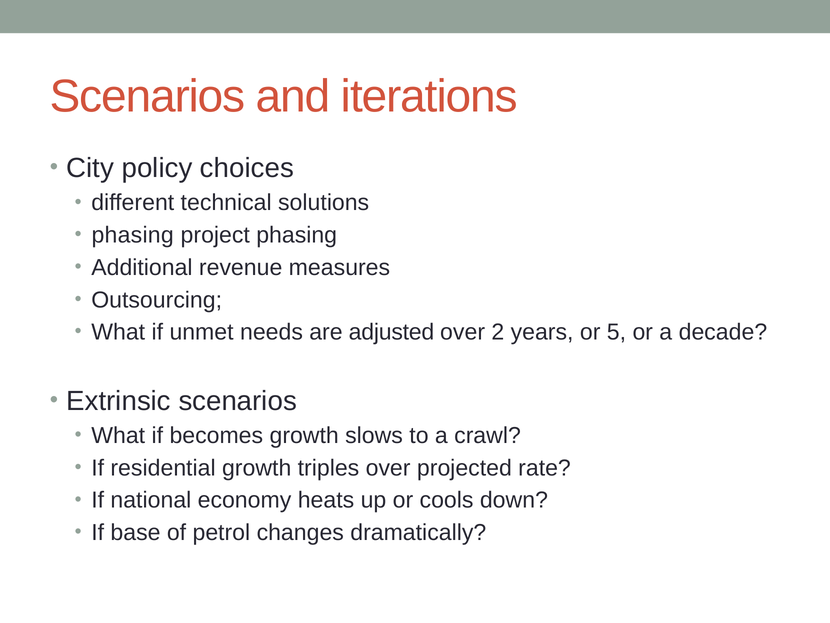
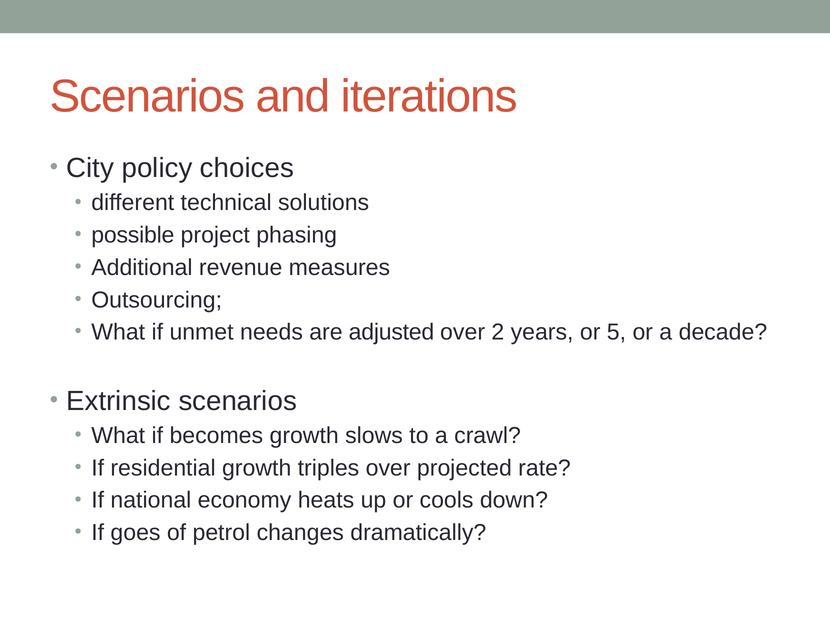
phasing: phasing -> possible (133, 235)
base: base -> goes (135, 532)
